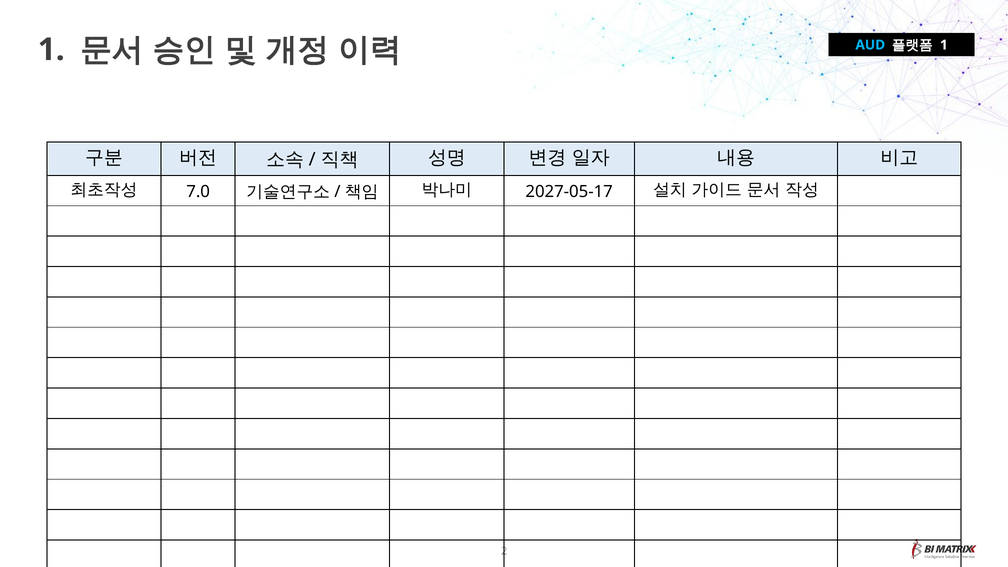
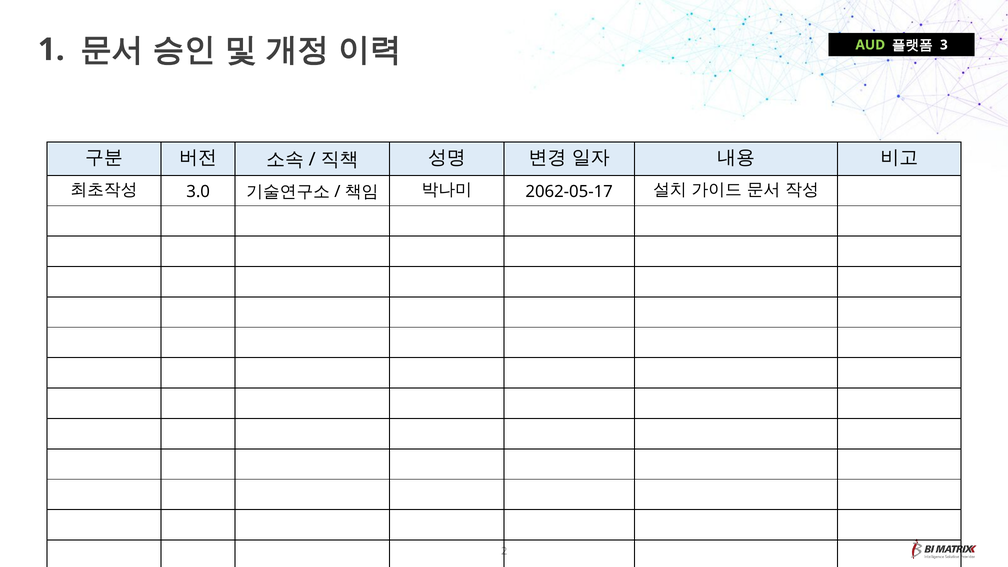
AUD colour: light blue -> light green (870, 45)
1: 1 -> 3 (944, 45)
7.0: 7.0 -> 3.0 (198, 191)
2027-05-17: 2027-05-17 -> 2062-05-17 (569, 191)
